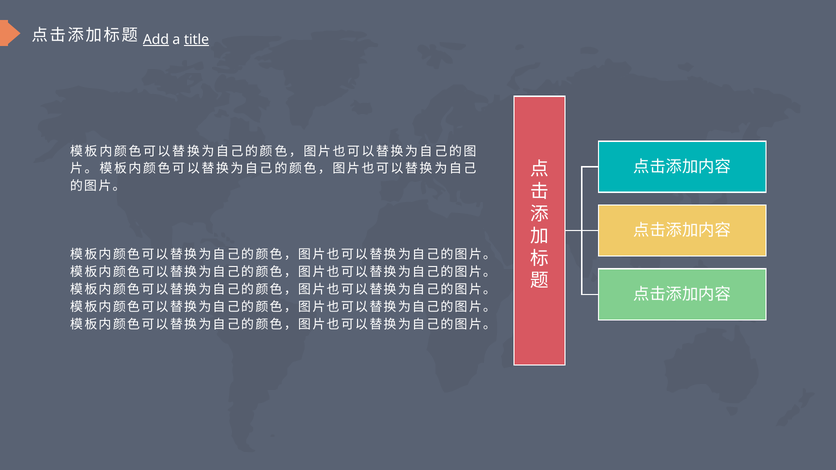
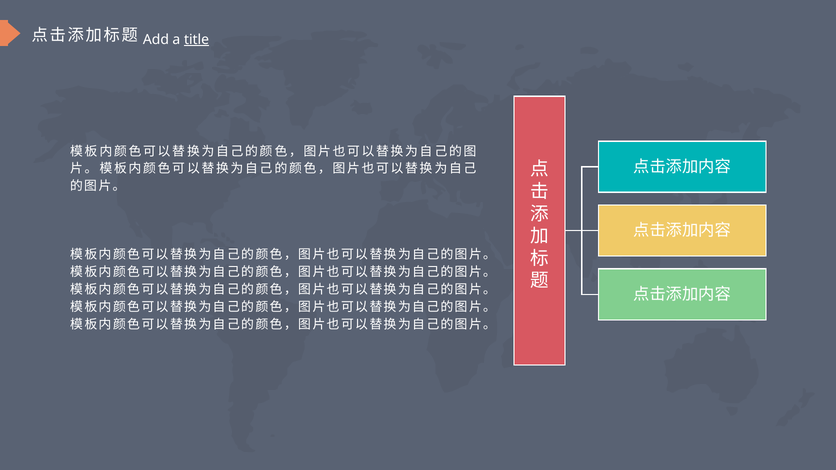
Add underline: present -> none (156, 40)
